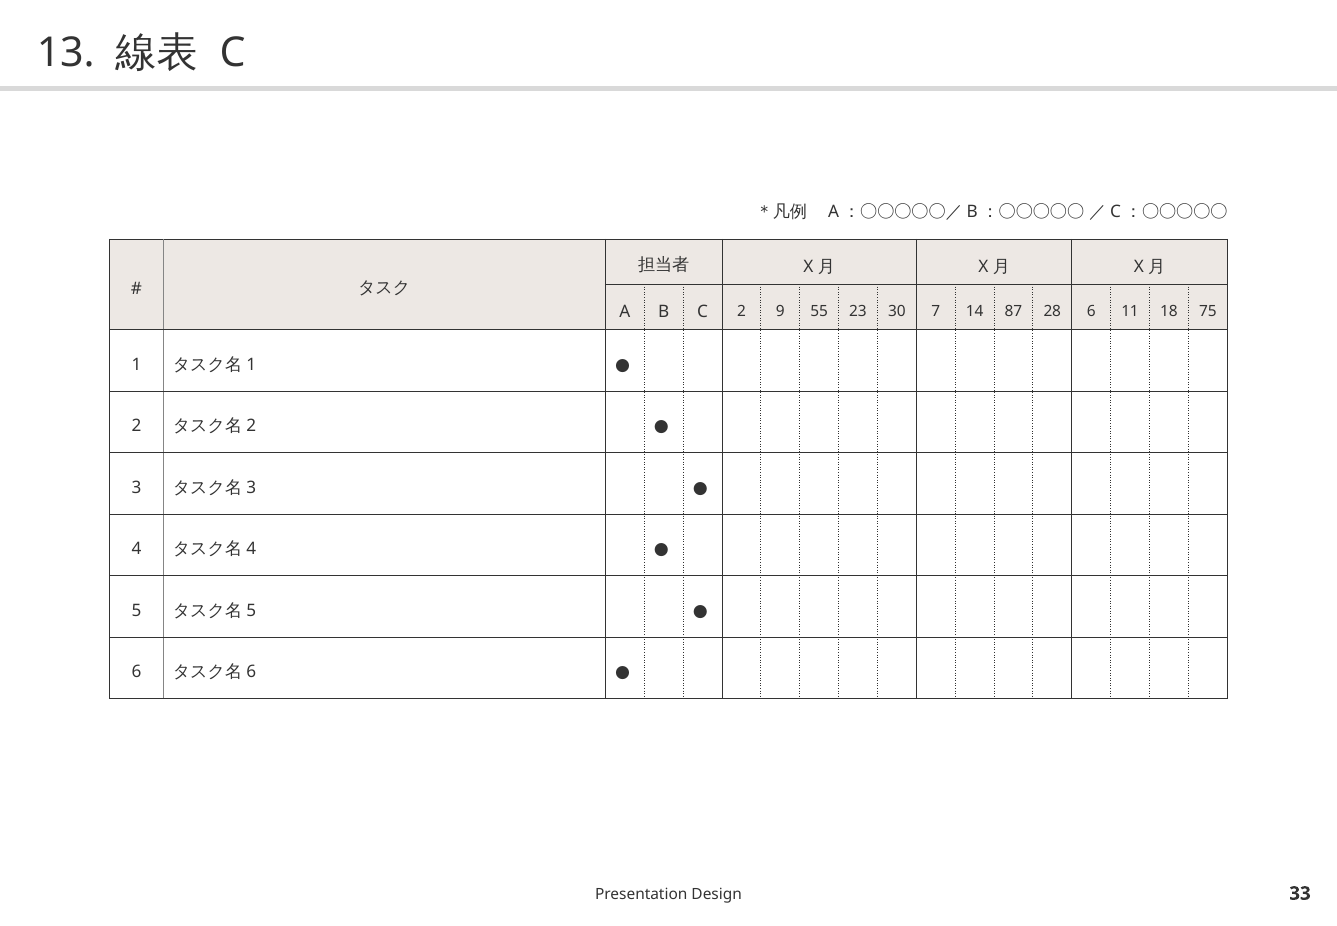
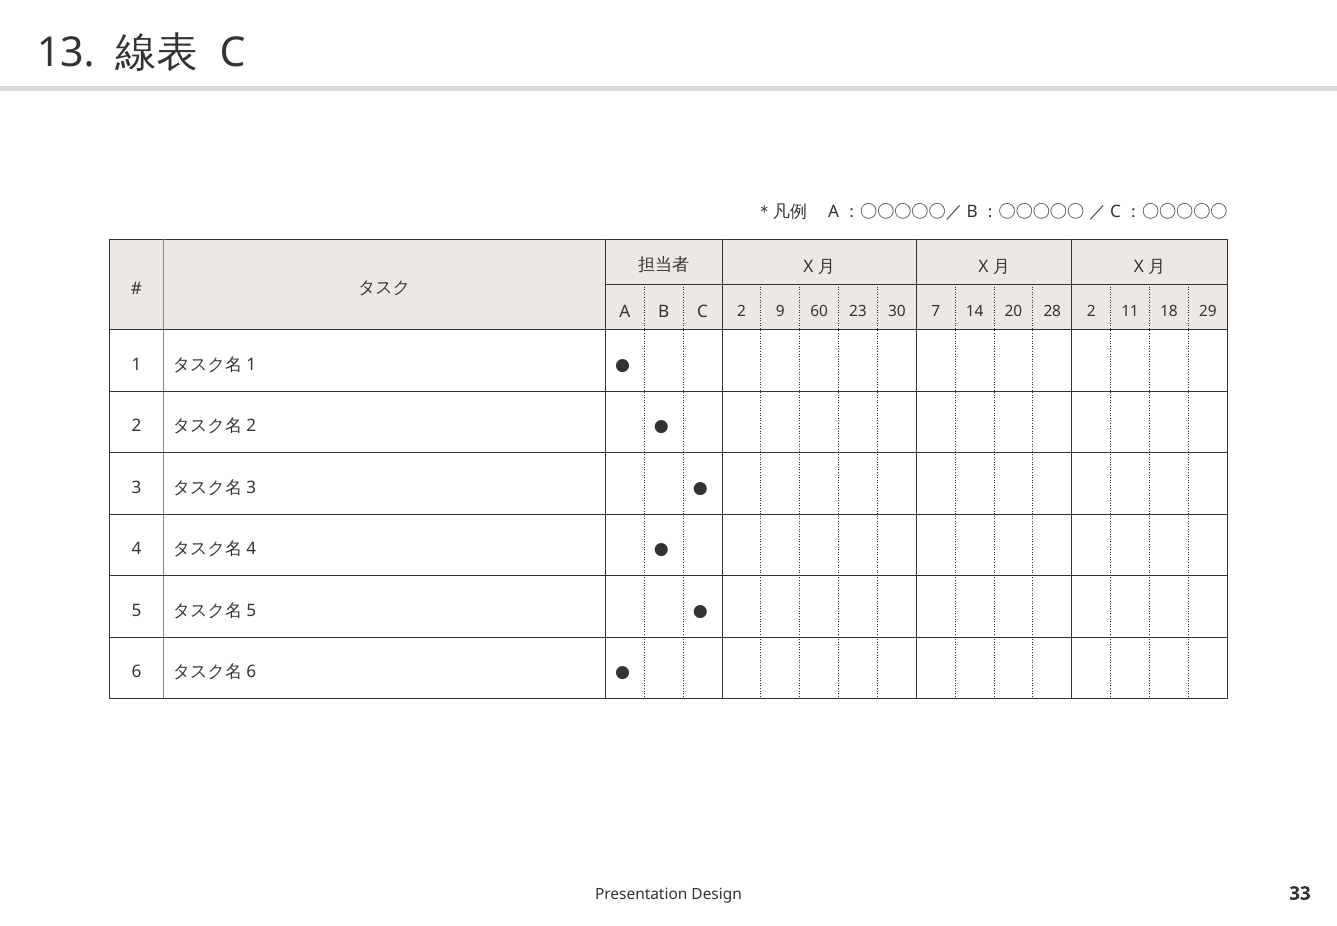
55: 55 -> 60 (819, 311)
87: 87 -> 20 (1014, 311)
28 6: 6 -> 2 (1091, 311)
75: 75 -> 29 (1208, 311)
